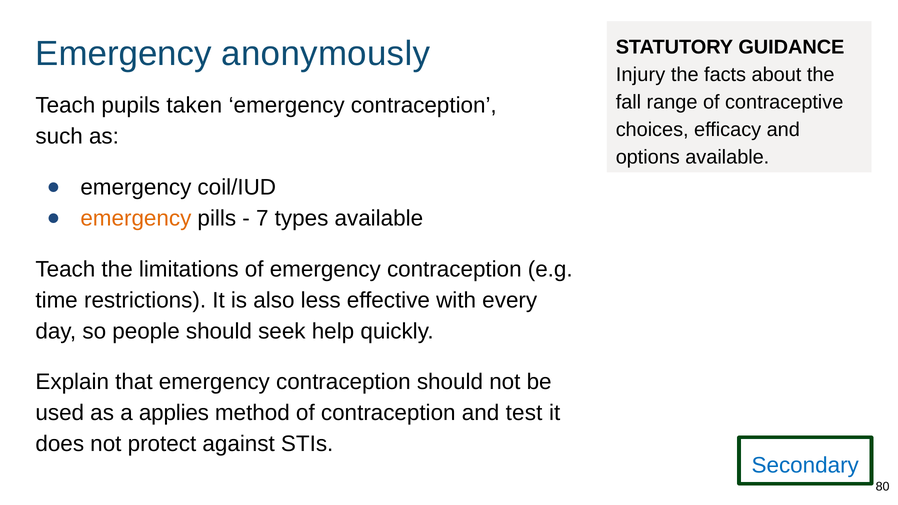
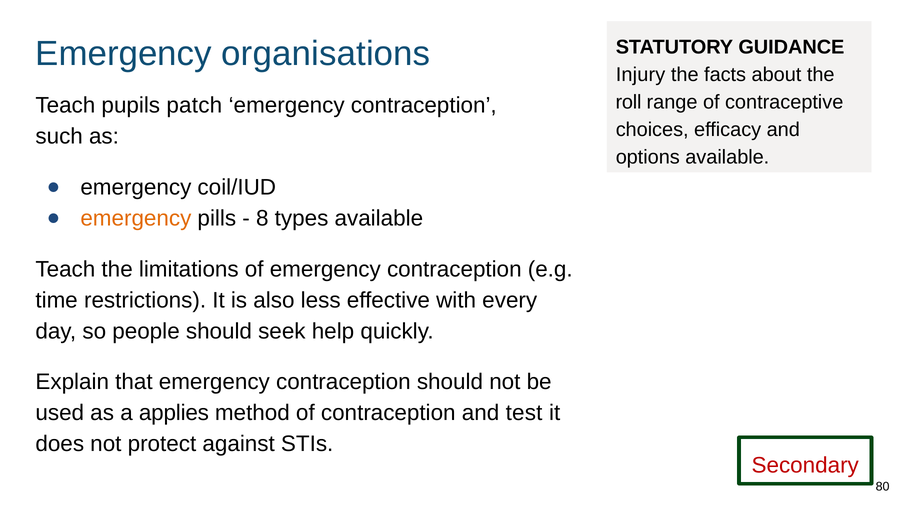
anonymously: anonymously -> organisations (326, 54)
fall: fall -> roll (629, 102)
taken: taken -> patch (194, 106)
7: 7 -> 8 (262, 218)
Secondary colour: blue -> red (805, 466)
